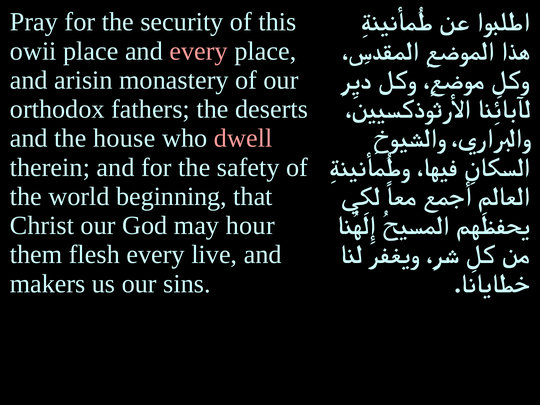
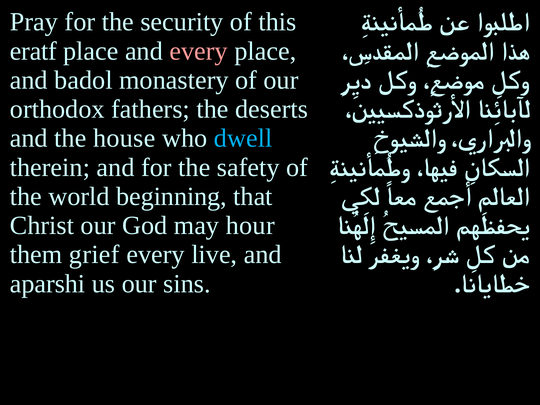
owii: owii -> eratf (33, 51)
arisin: arisin -> badol (83, 80)
dwell colour: pink -> light blue (243, 138)
flesh: flesh -> grief (94, 255)
makers: makers -> aparshi (48, 284)
